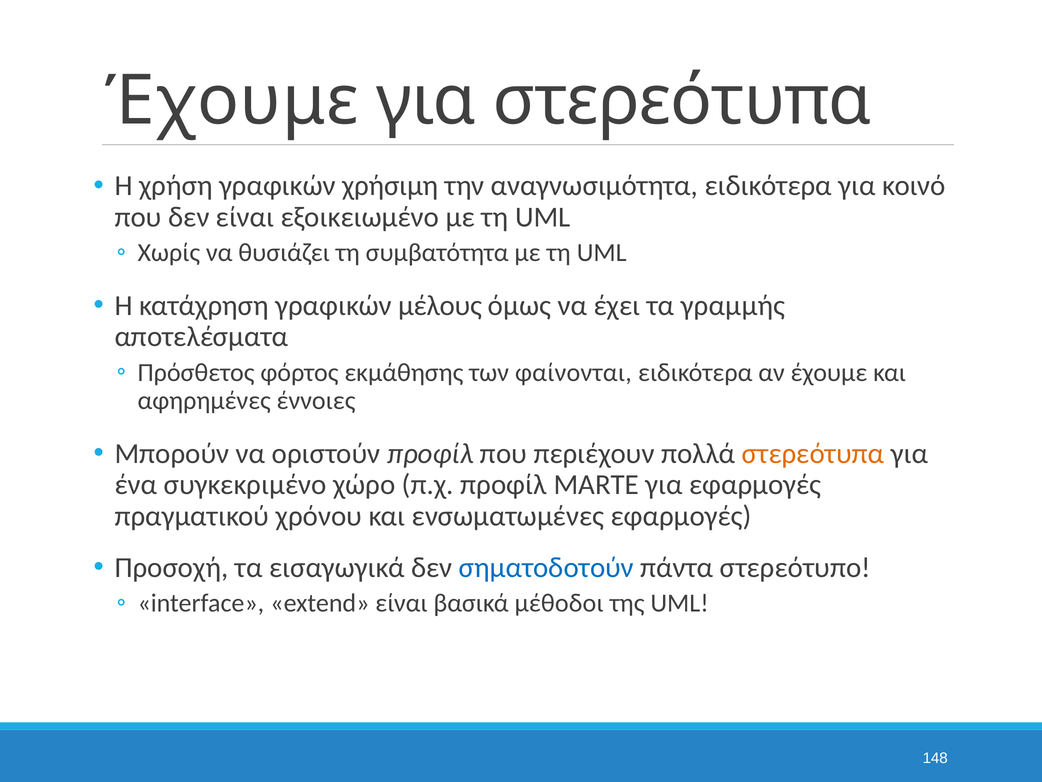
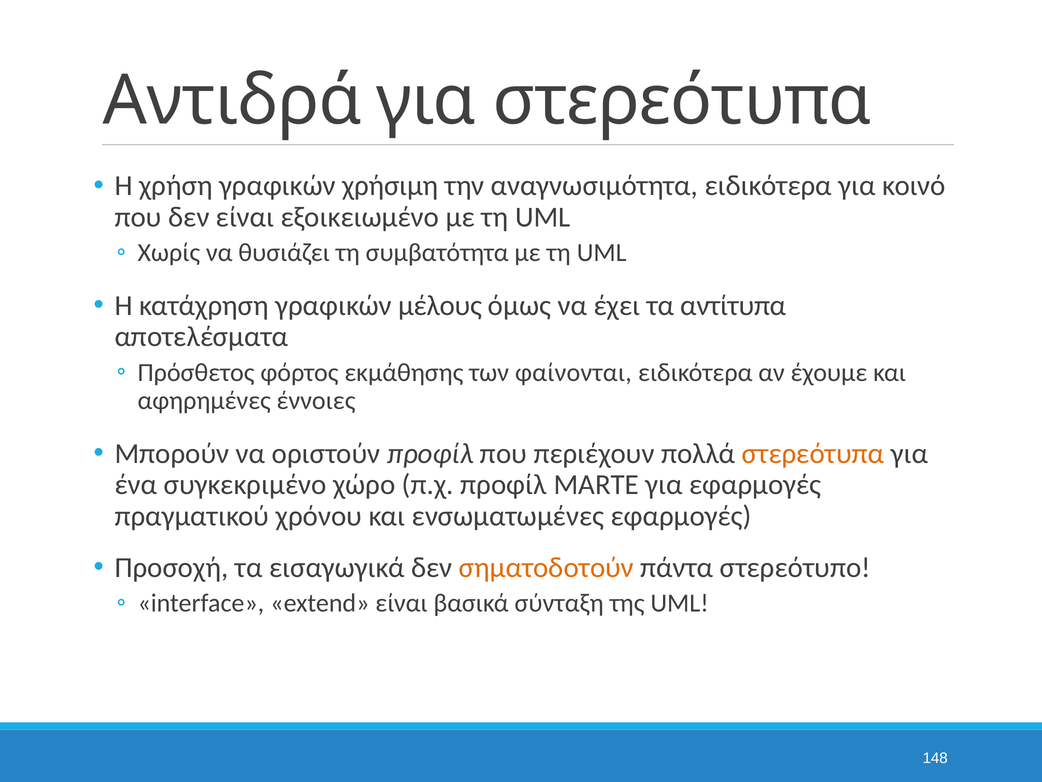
Έχουμε: Έχουμε -> Αντιδρά (232, 101)
γραμμής: γραμμής -> αντίτυπα (733, 305)
σηματοδοτούν colour: blue -> orange (546, 567)
μέθοδοι: μέθοδοι -> σύνταξη (559, 603)
